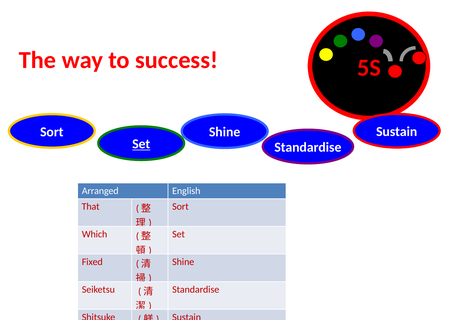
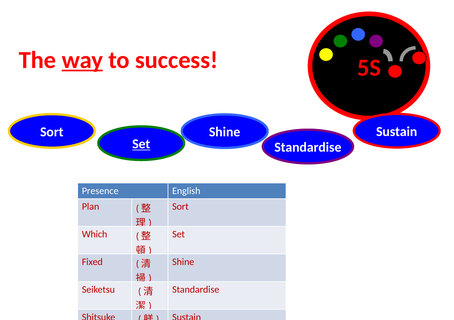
way underline: none -> present (82, 60)
Arranged: Arranged -> Presence (100, 191)
That: That -> Plan (91, 207)
